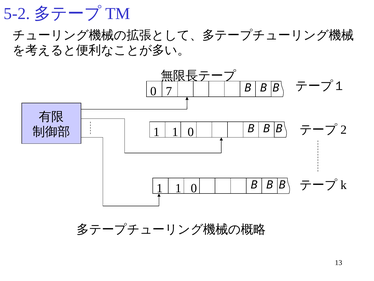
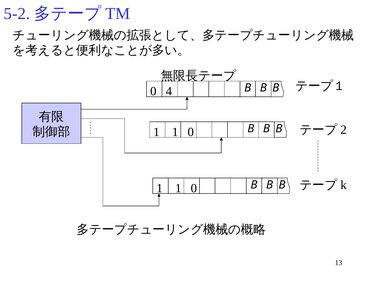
7: 7 -> 4 (169, 91)
